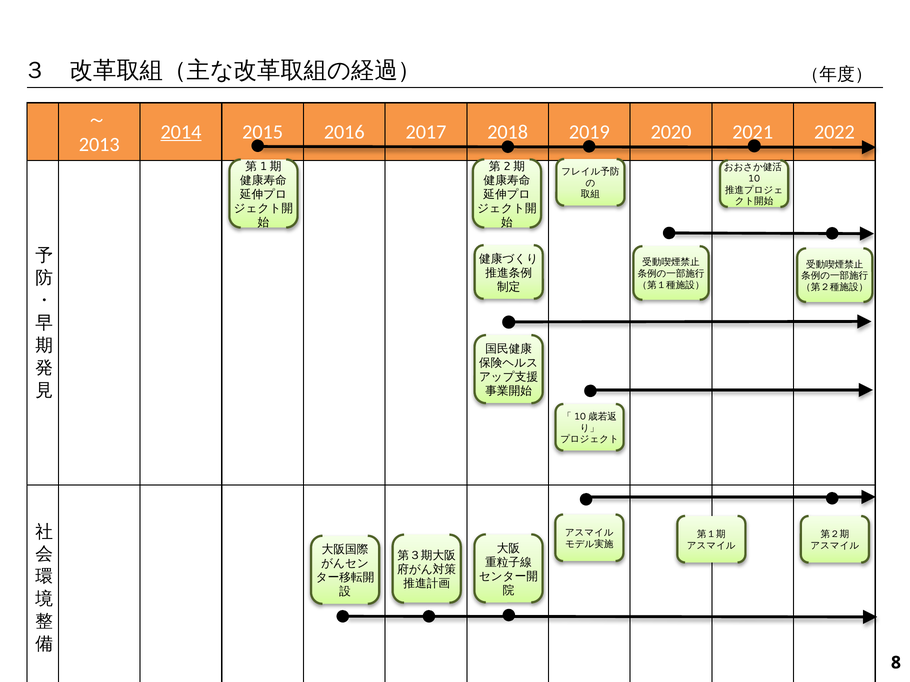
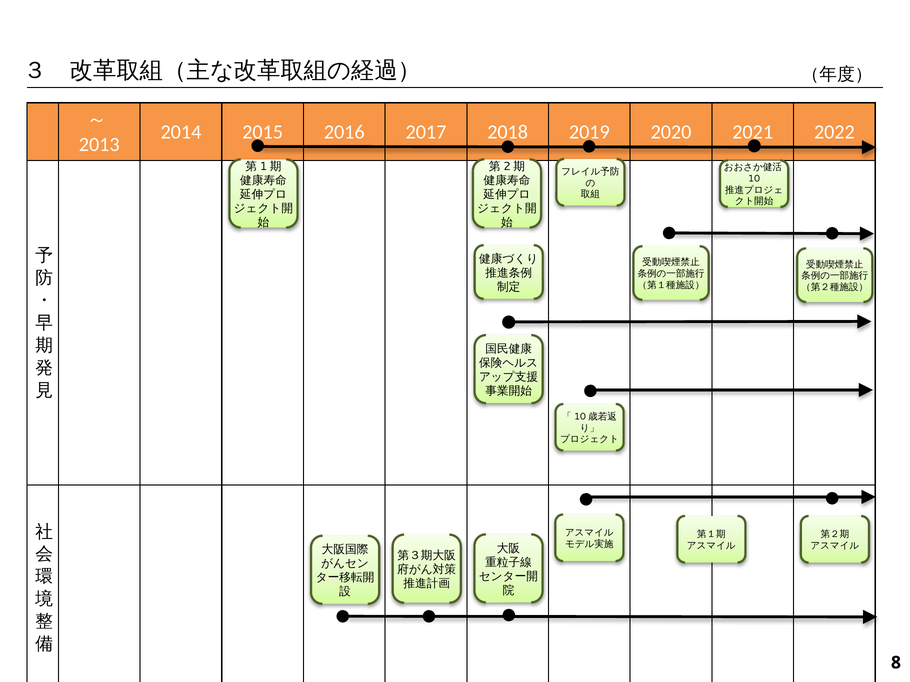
2014 underline: present -> none (181, 132)
